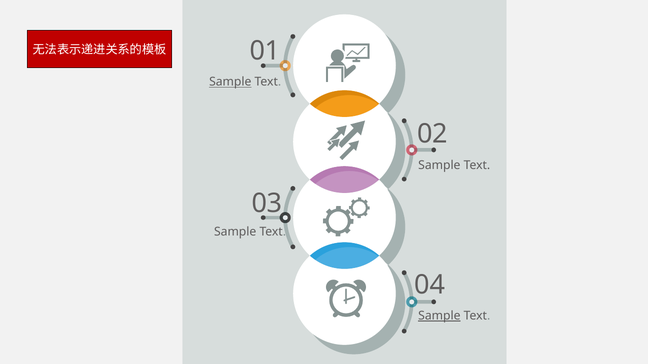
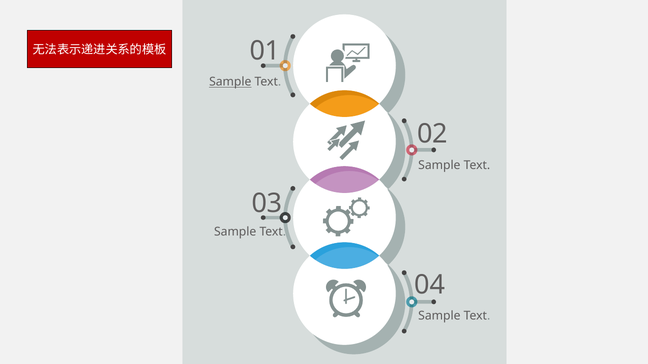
Sample underline: present -> none (439, 316)
